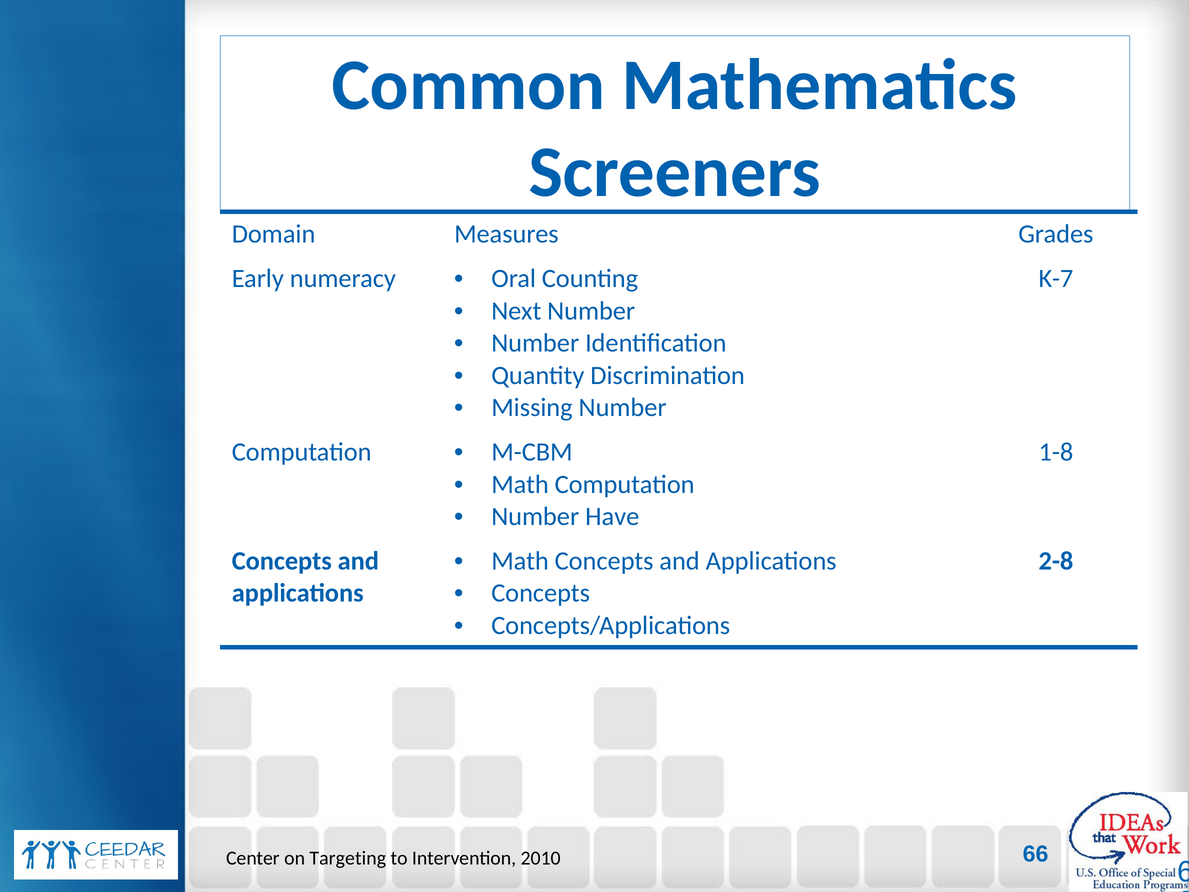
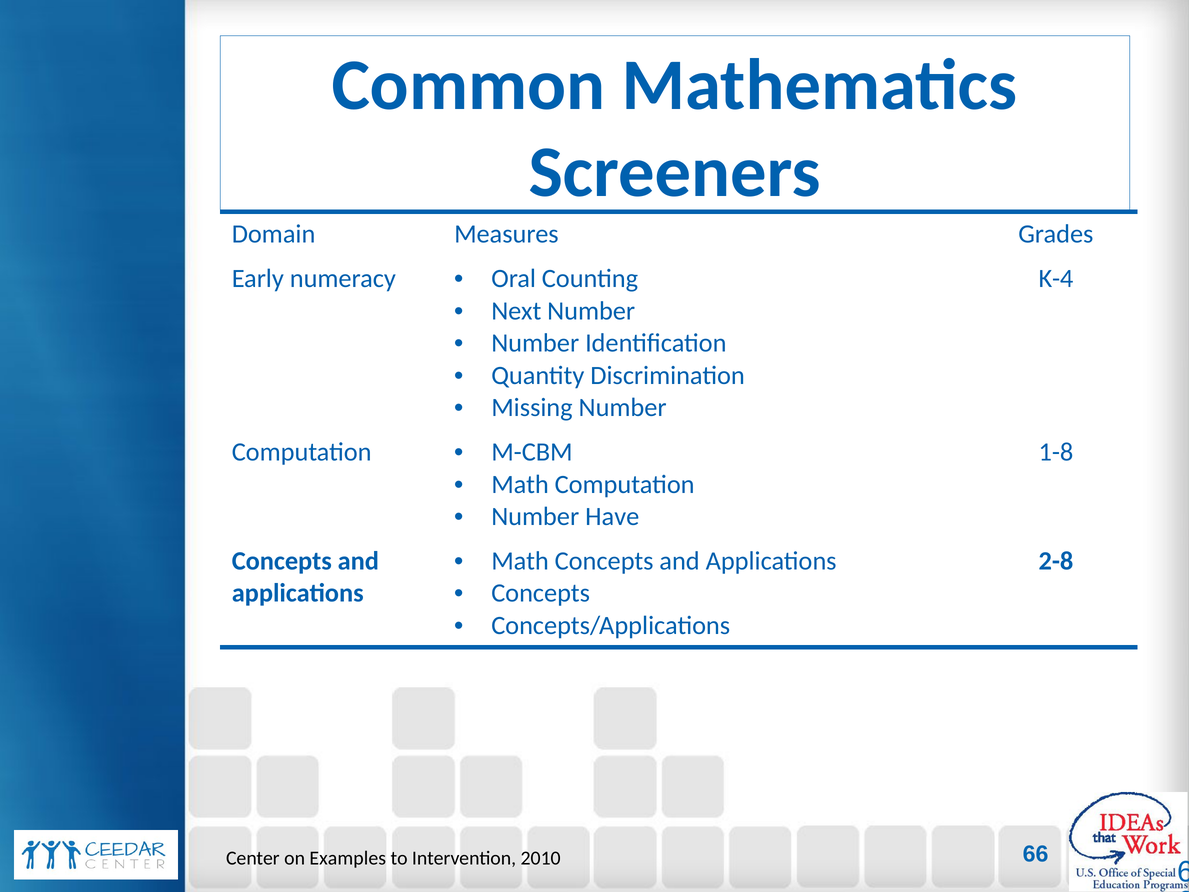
K-7: K-7 -> K-4 (1056, 278)
Targeting: Targeting -> Examples (348, 858)
